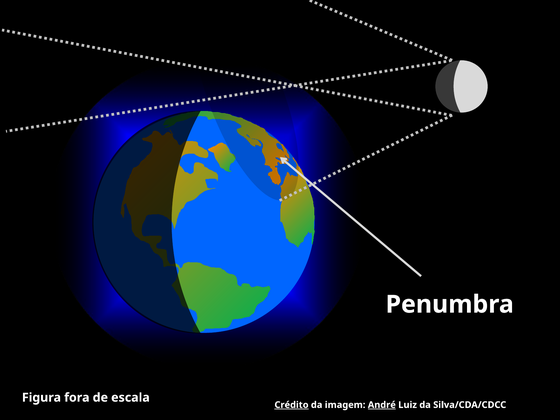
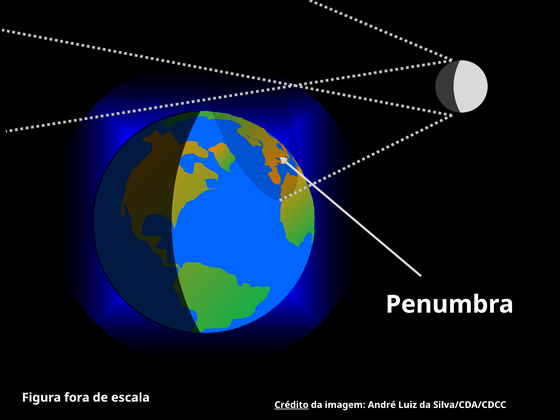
André underline: present -> none (382, 405)
